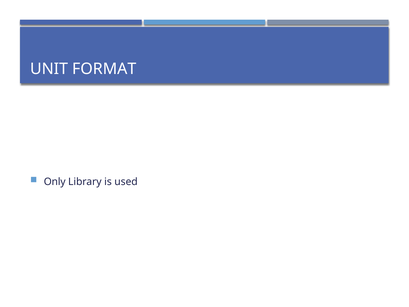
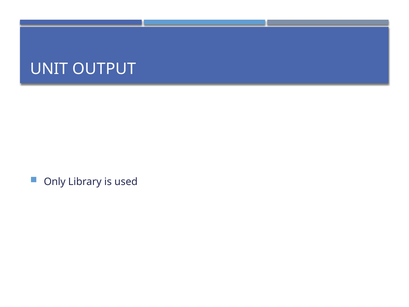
FORMAT: FORMAT -> OUTPUT (104, 69)
